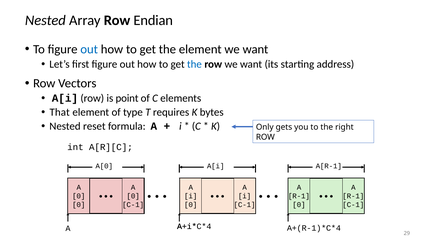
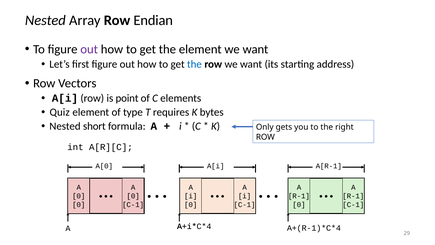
out colour: blue -> purple (89, 49)
That: That -> Quiz (60, 112)
reset: reset -> short (94, 126)
